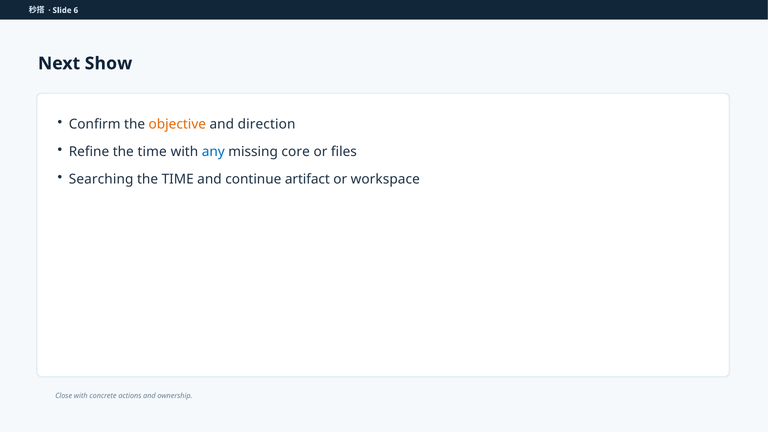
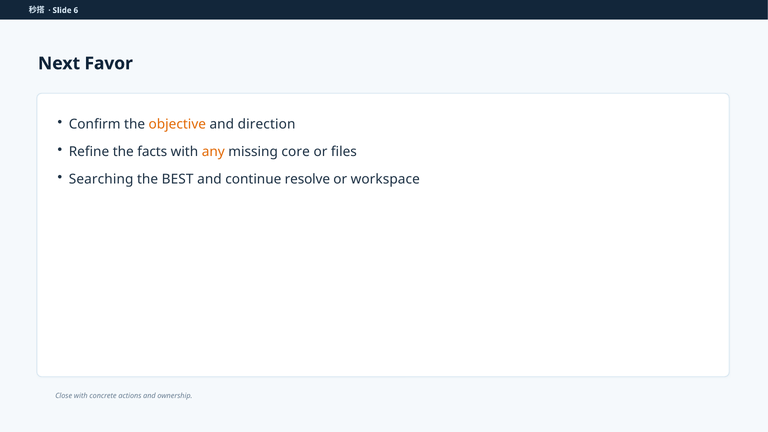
Show: Show -> Favor (109, 63)
Refine the time: time -> facts (152, 152)
any colour: blue -> orange (213, 152)
TIME: TIME -> BEST (178, 179)
artifact: artifact -> resolve (307, 179)
